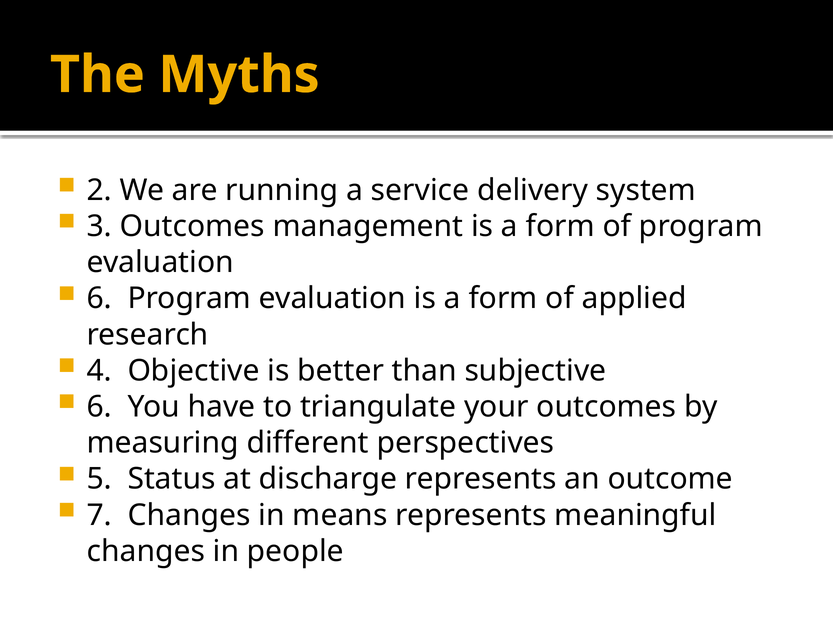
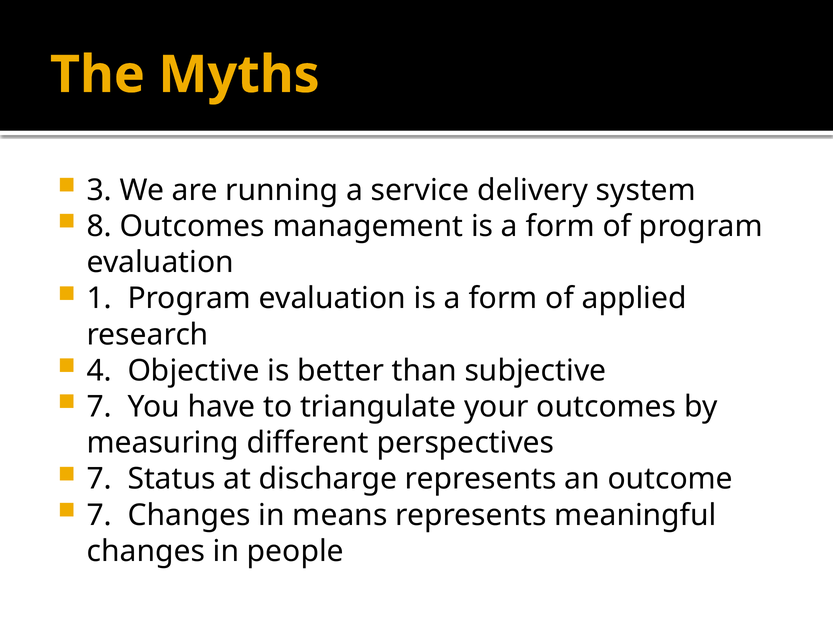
2: 2 -> 3 (99, 190)
3: 3 -> 8 (99, 226)
6: 6 -> 1 (99, 298)
6: 6 -> 7 (99, 407)
5: 5 -> 7 (99, 479)
